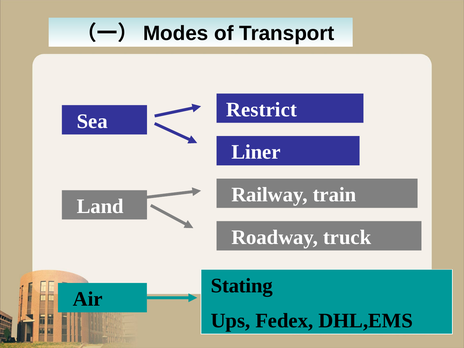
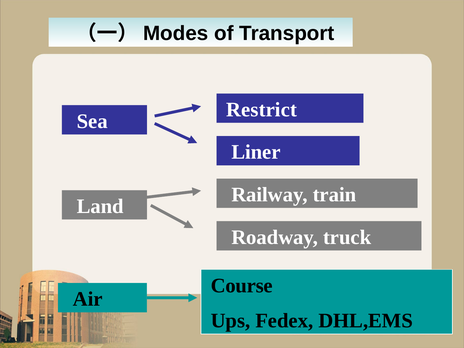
Stating: Stating -> Course (242, 286)
